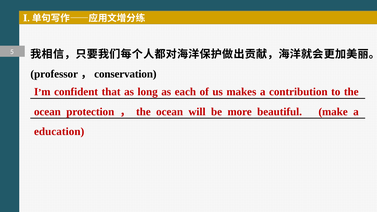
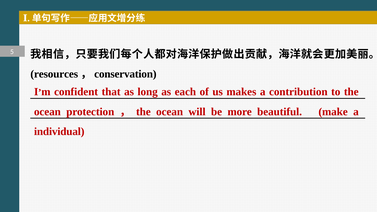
professor: professor -> resources (54, 74)
education: education -> individual (59, 132)
